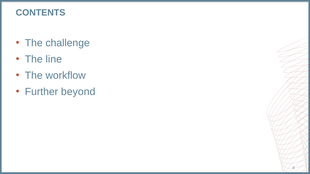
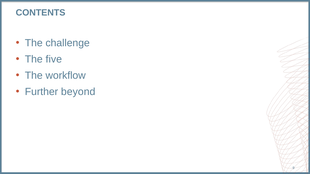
line: line -> five (54, 59)
